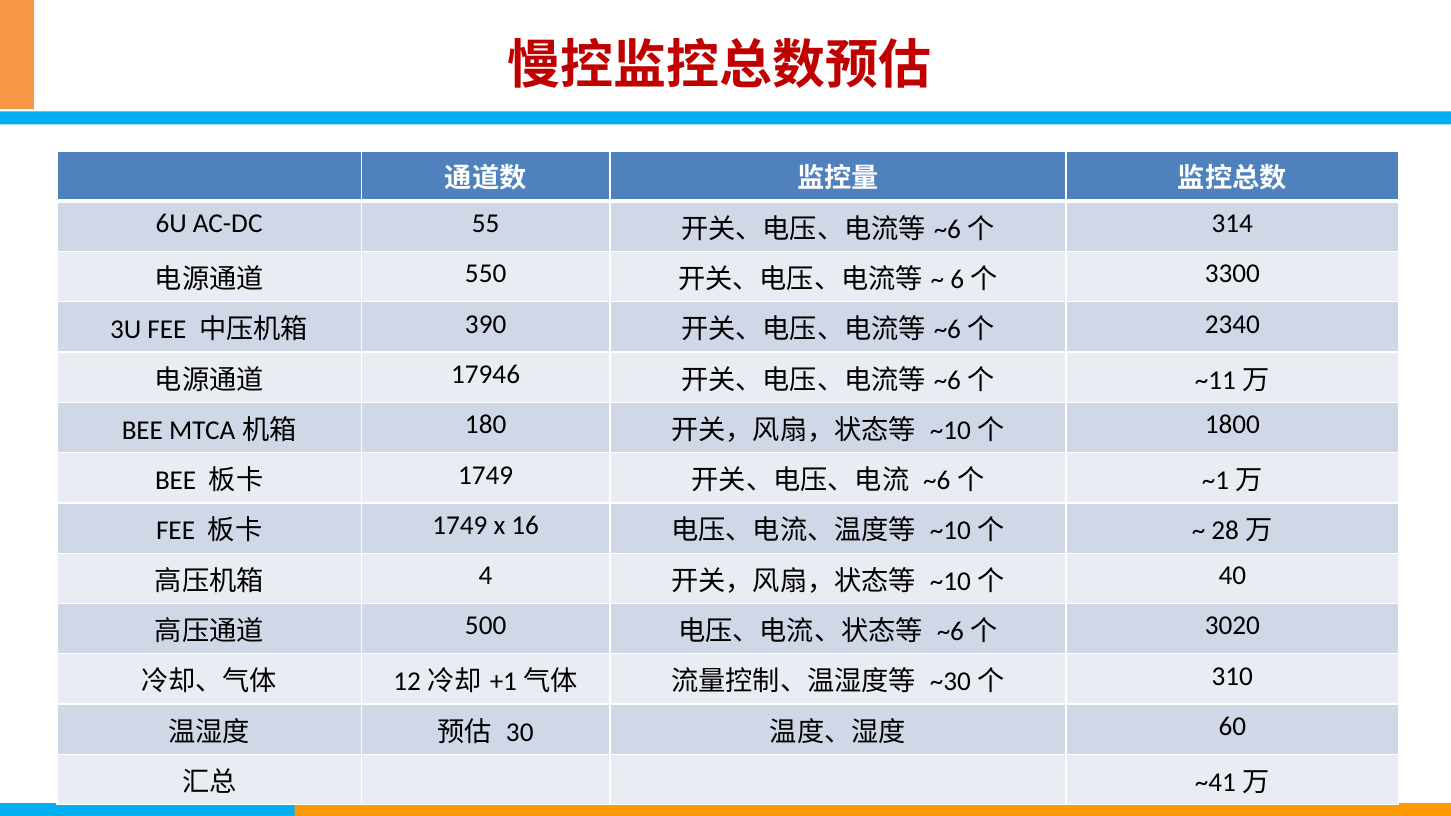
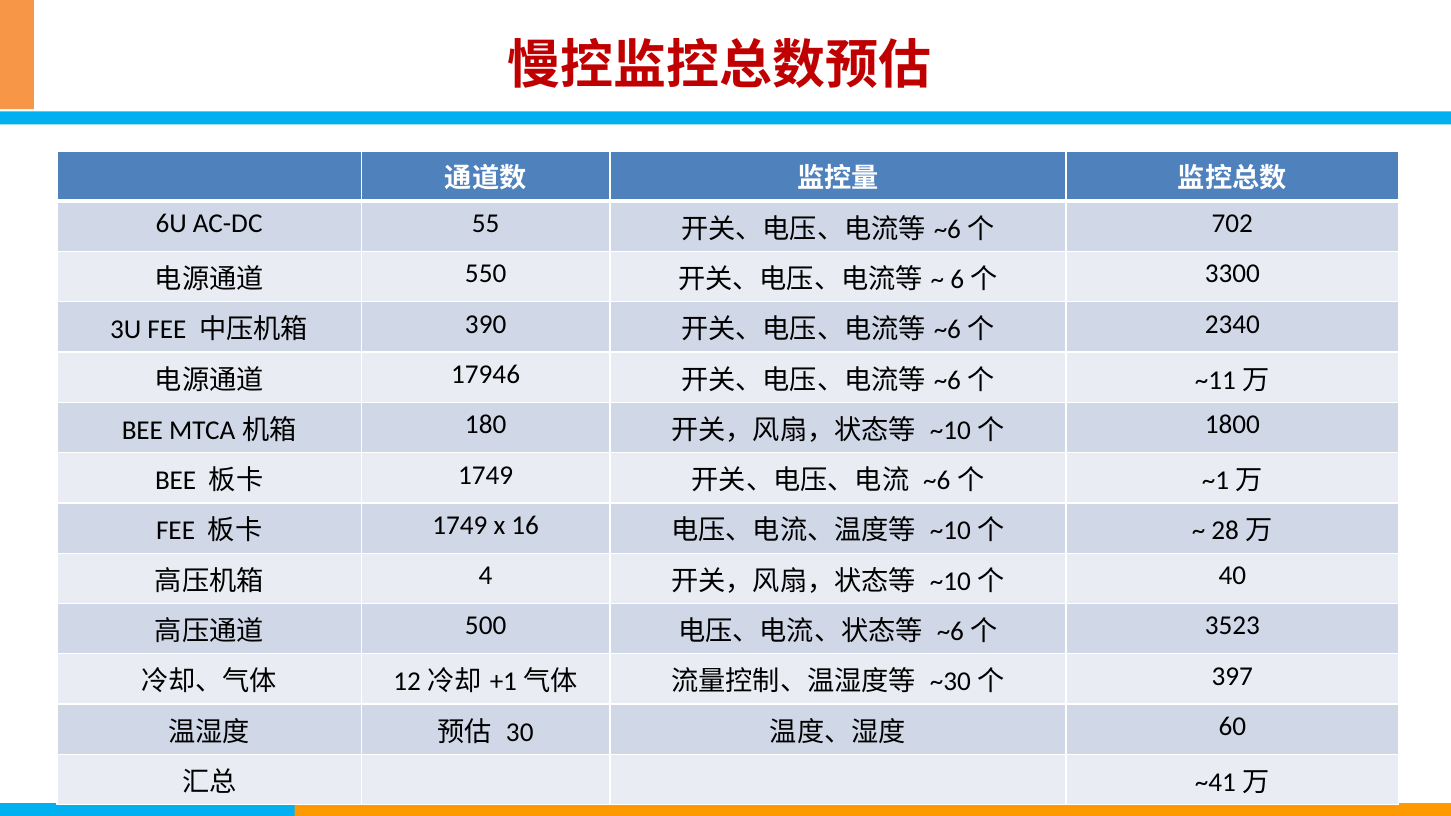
314: 314 -> 702 (1232, 224)
3020: 3020 -> 3523 (1232, 626)
310: 310 -> 397 (1232, 676)
